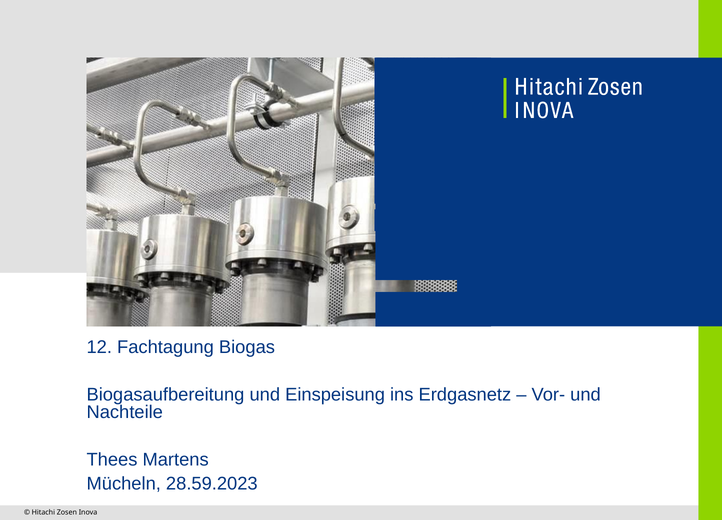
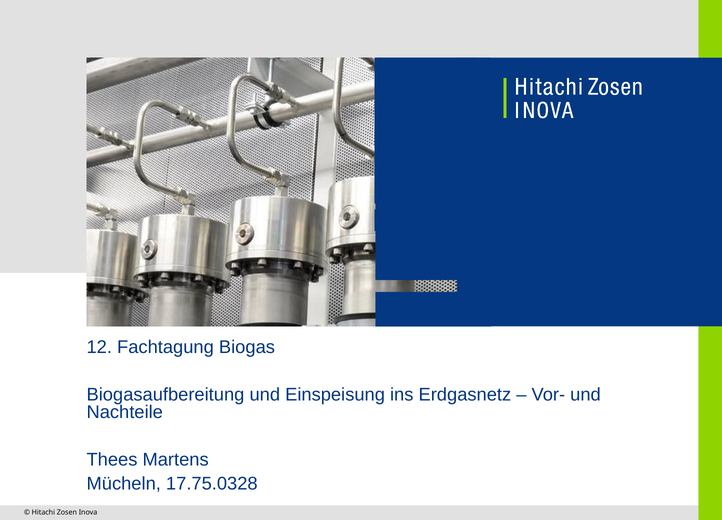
28.59.2023: 28.59.2023 -> 17.75.0328 (212, 483)
